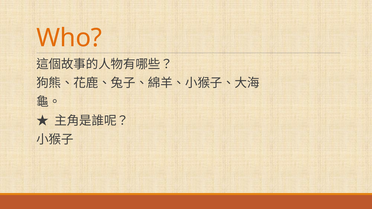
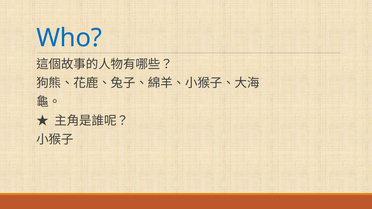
Who colour: orange -> blue (69, 38)
